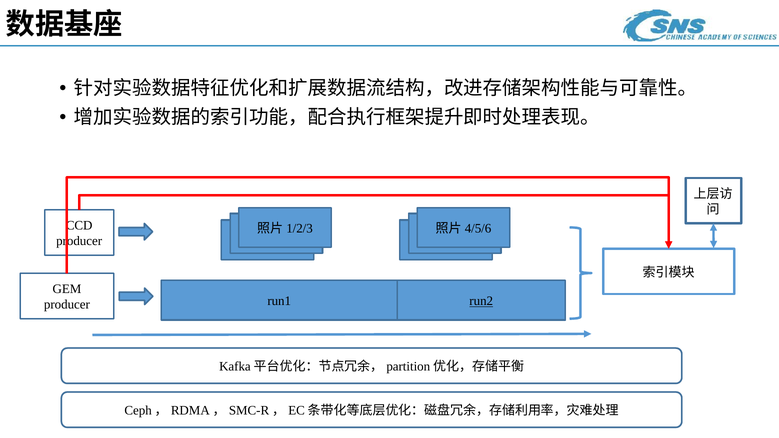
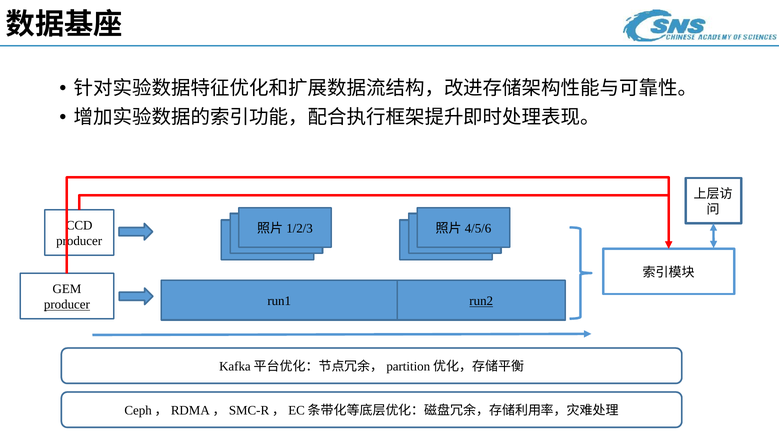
producer underline: none -> present (67, 305)
